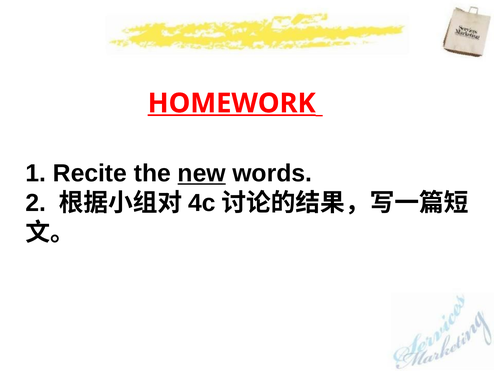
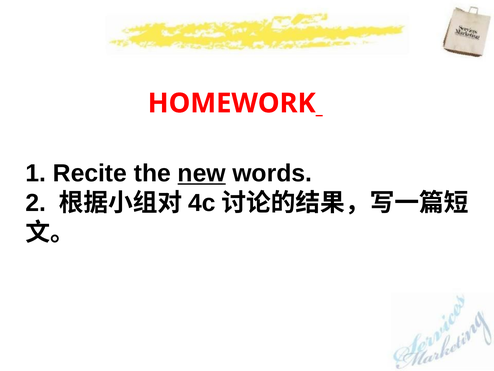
HOMEWORK underline: present -> none (232, 103)
